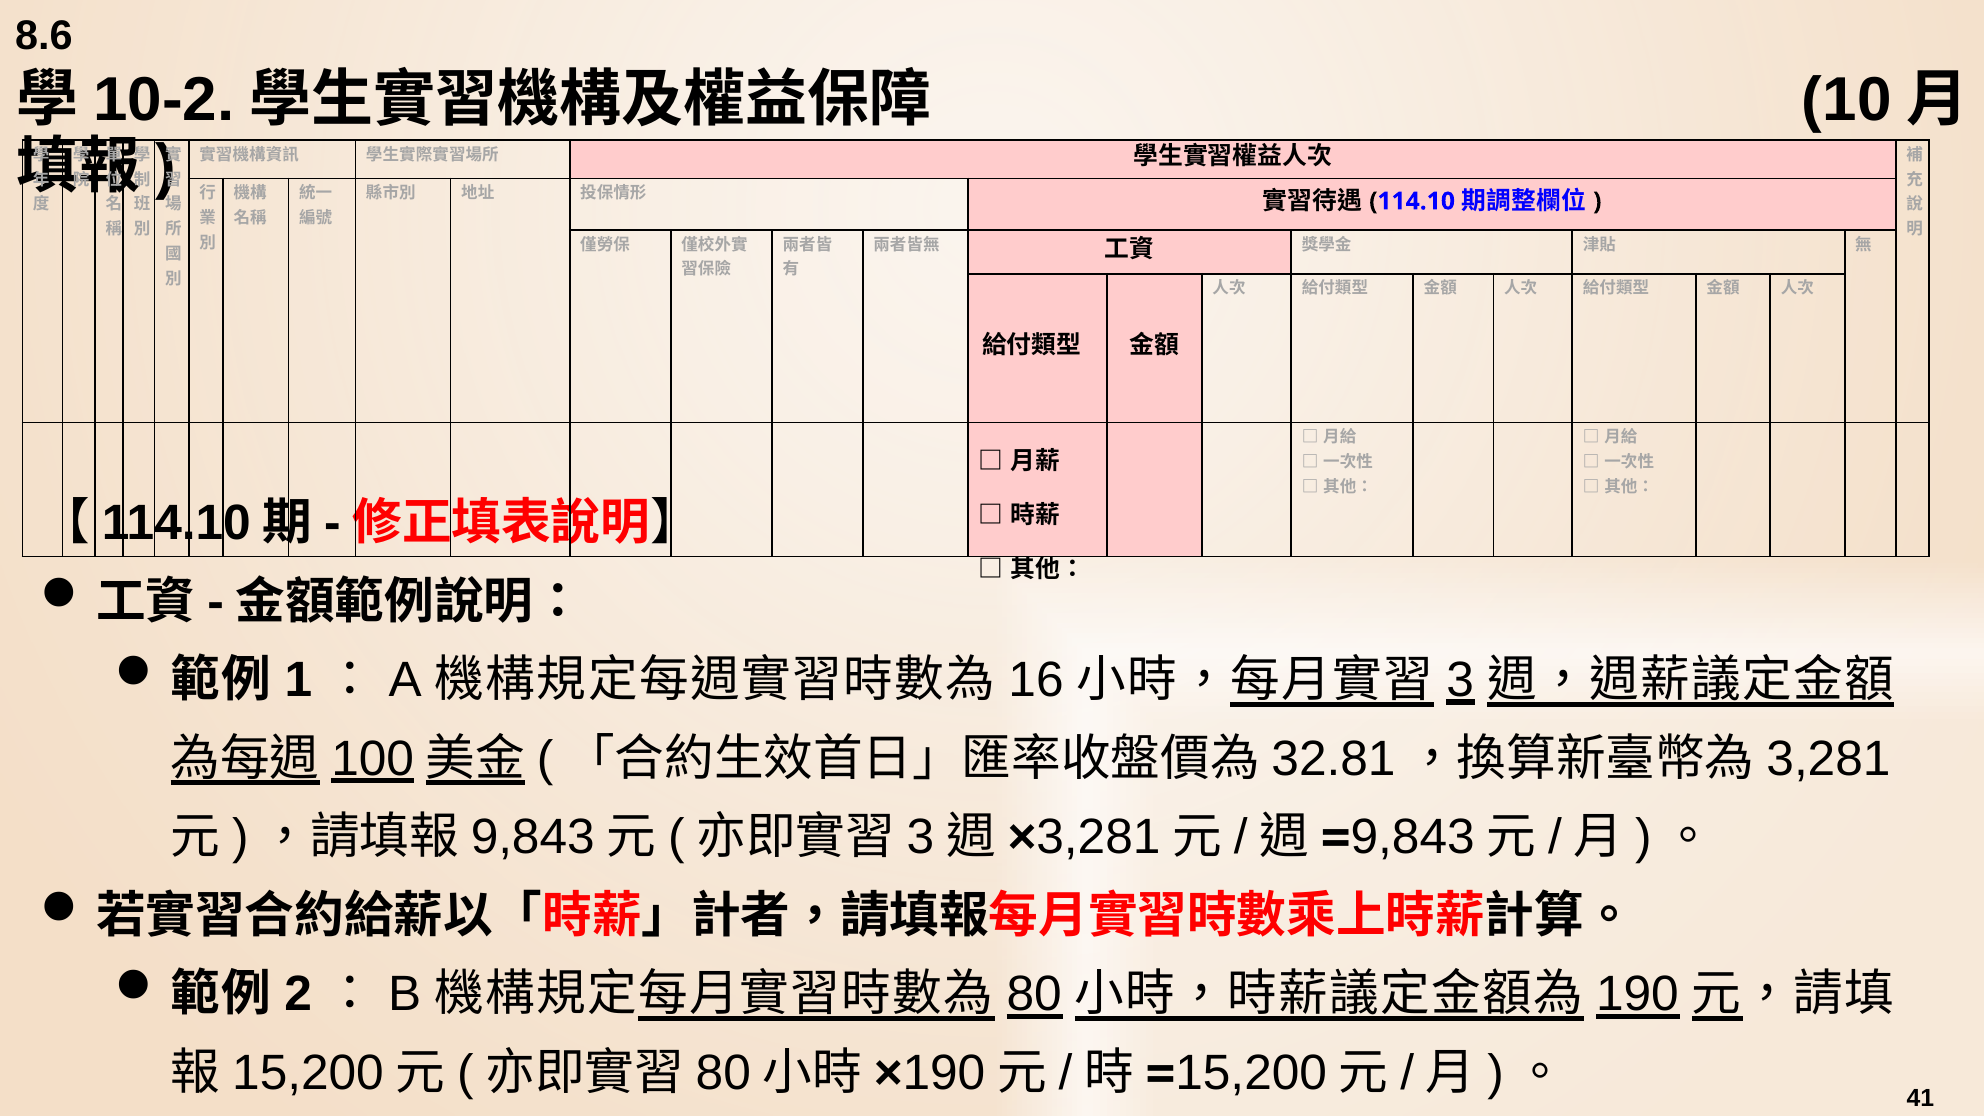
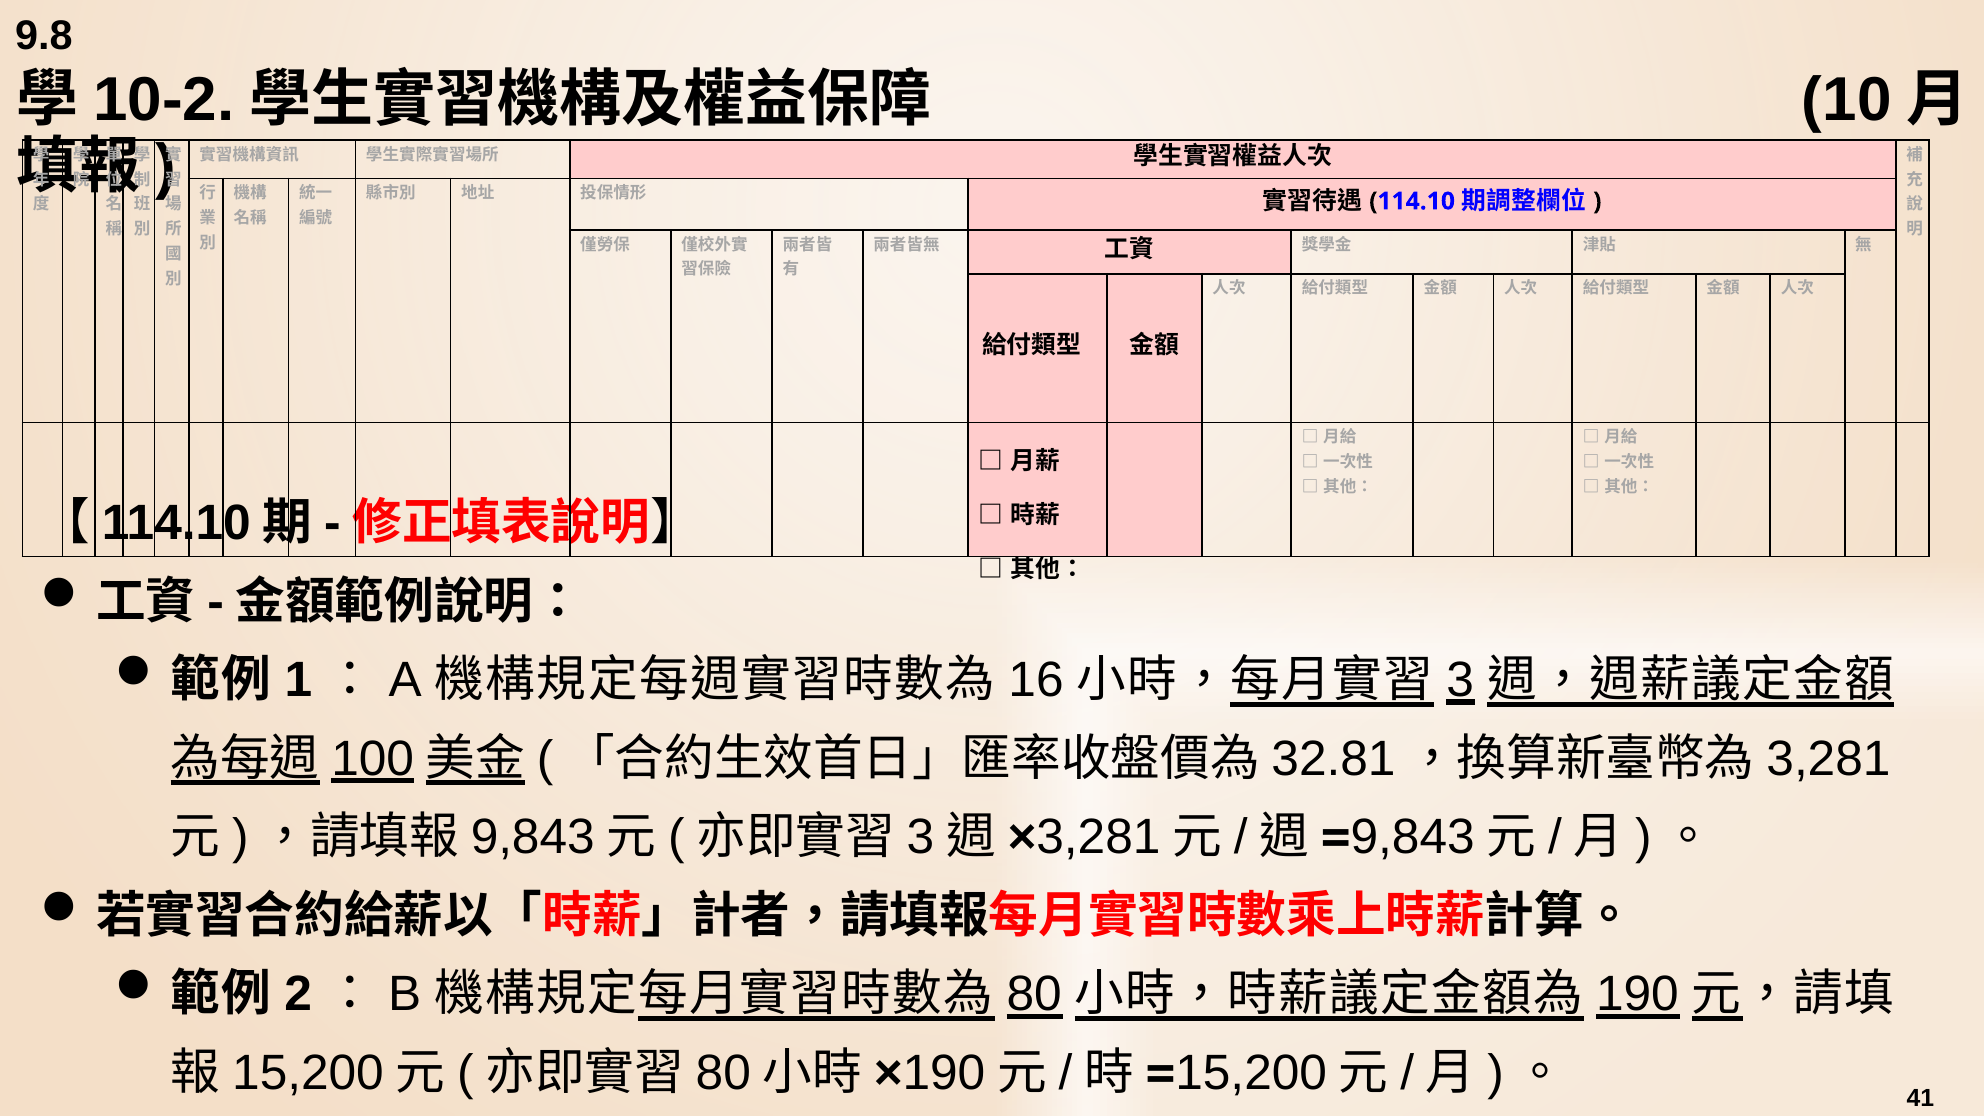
8.6: 8.6 -> 9.8 (44, 36)
